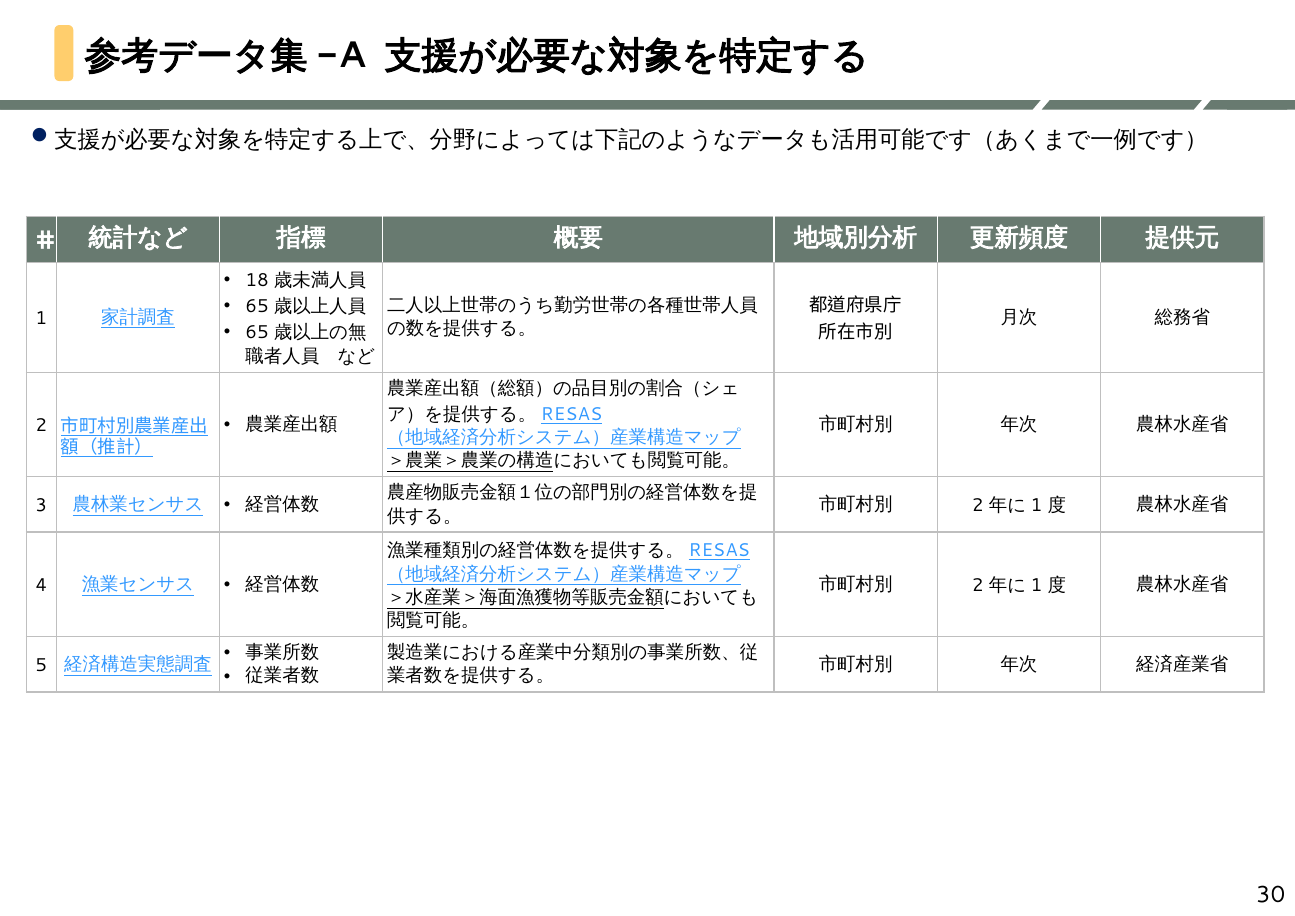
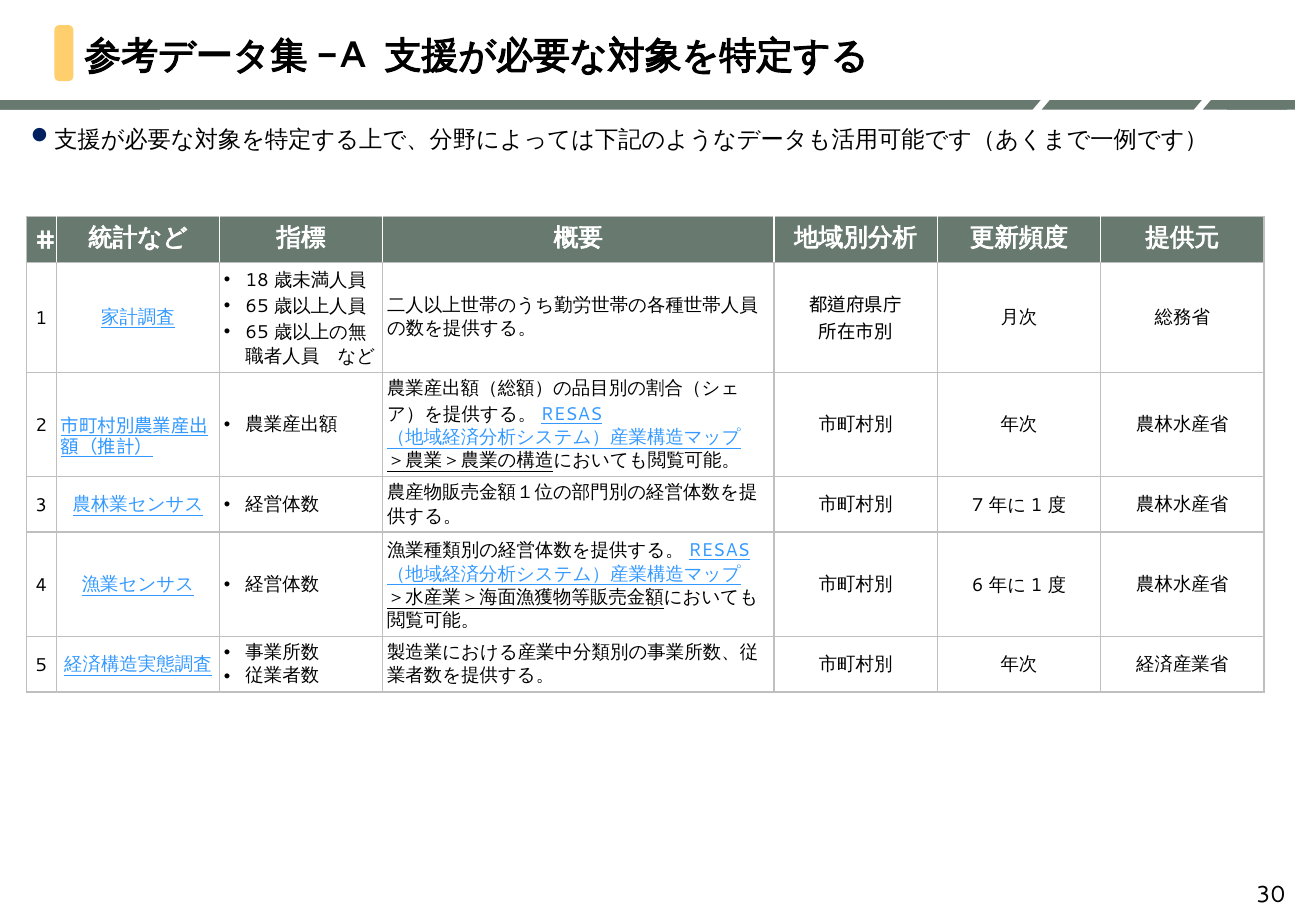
2: 2 -> 7 (978, 505)
2: 2 -> 6 (978, 585)
